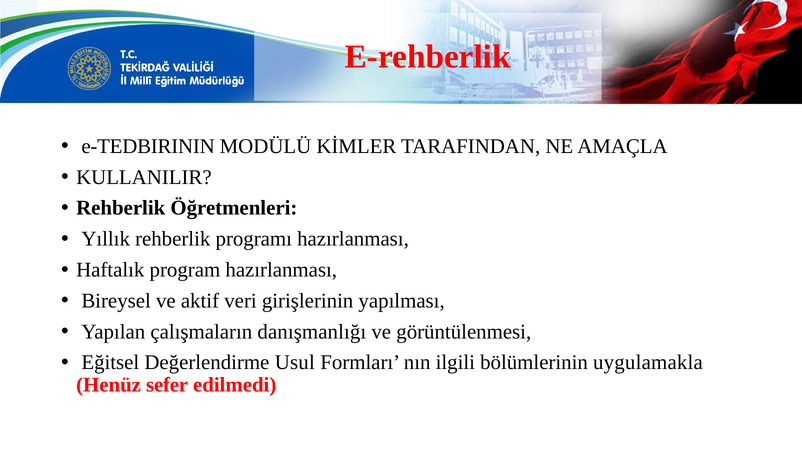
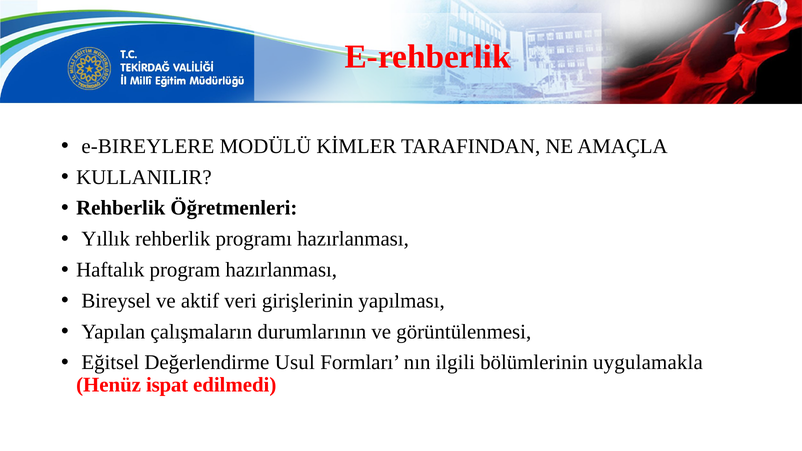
e-TEDBIRININ: e-TEDBIRININ -> e-BIREYLERE (148, 146)
danışmanlığı: danışmanlığı -> durumlarının (312, 332)
sefer: sefer -> ispat (167, 385)
